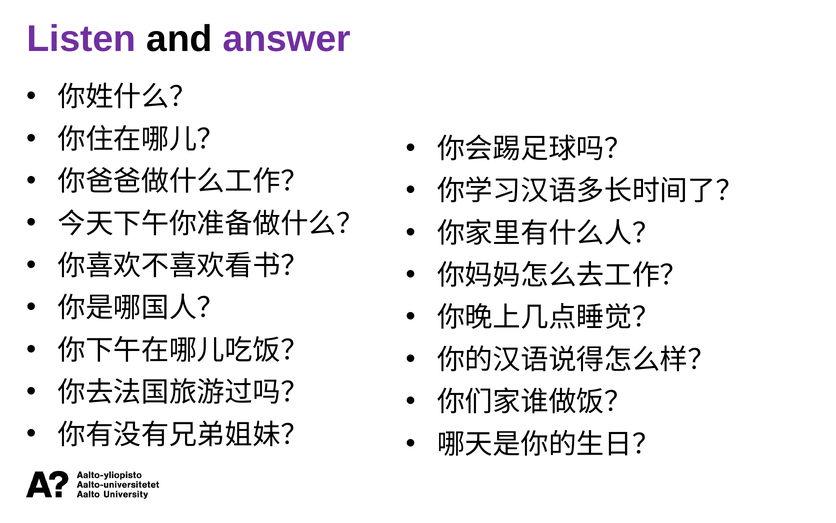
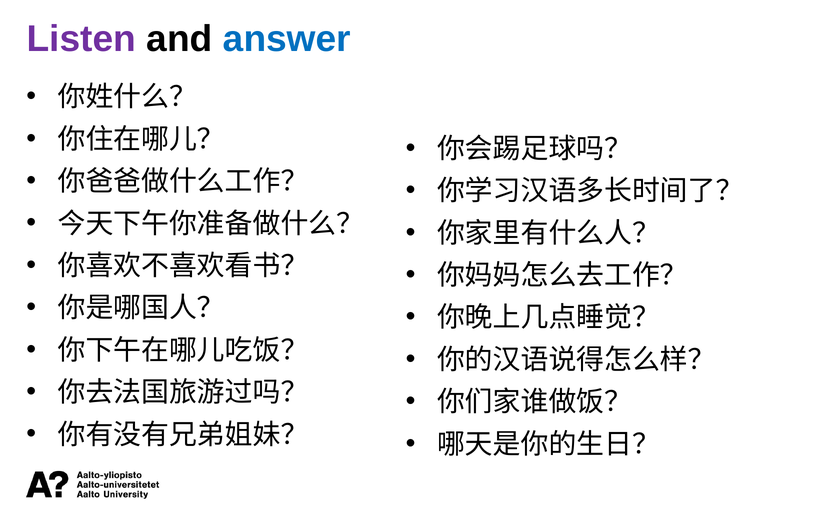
answer colour: purple -> blue (287, 39)
